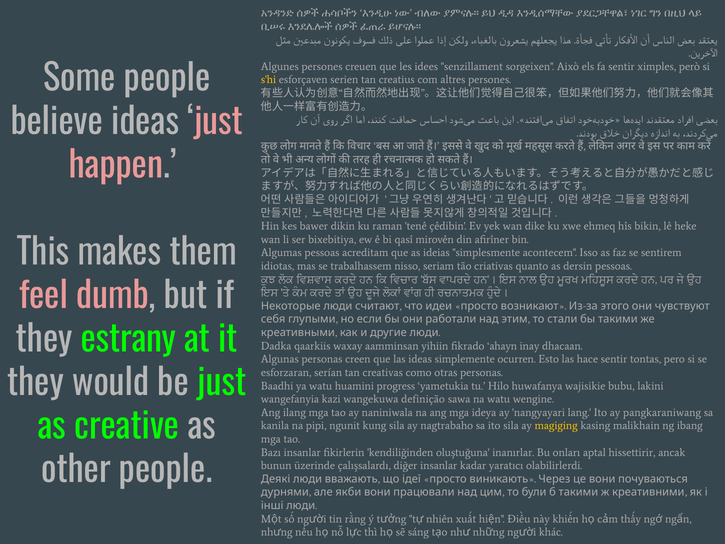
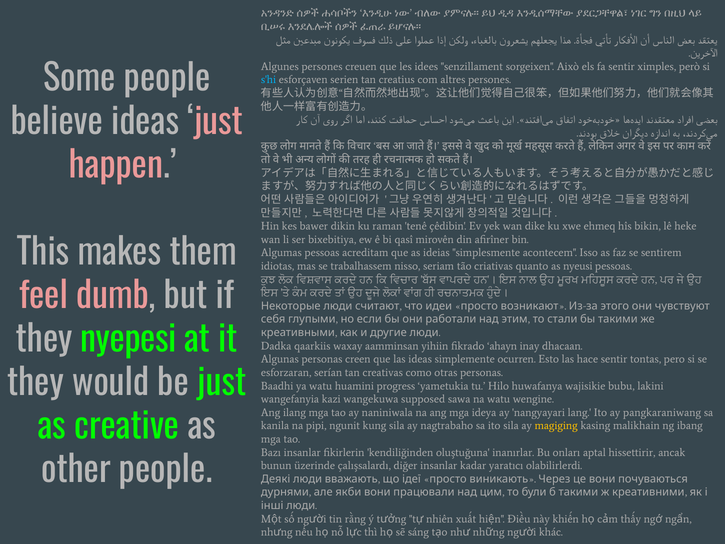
s'hi colour: yellow -> light blue (269, 80)
dersin: dersin -> nyeusi (578, 266)
estrany: estrany -> nyepesi (129, 340)
definição: definição -> supposed (423, 399)
